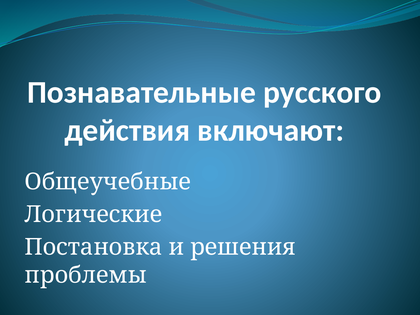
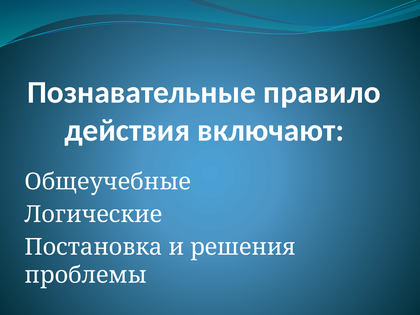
русского: русского -> правило (322, 92)
